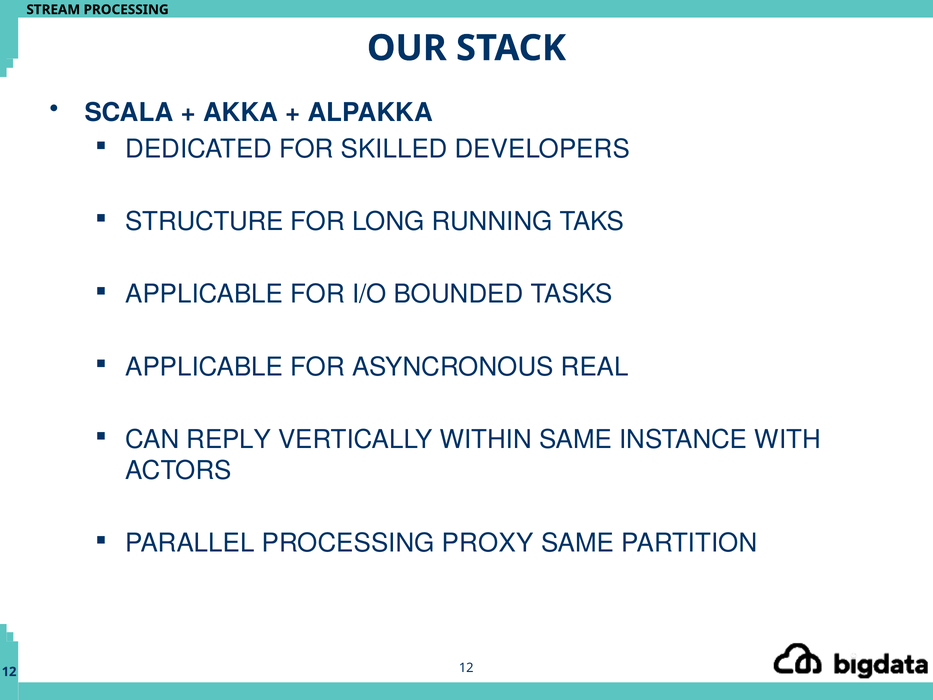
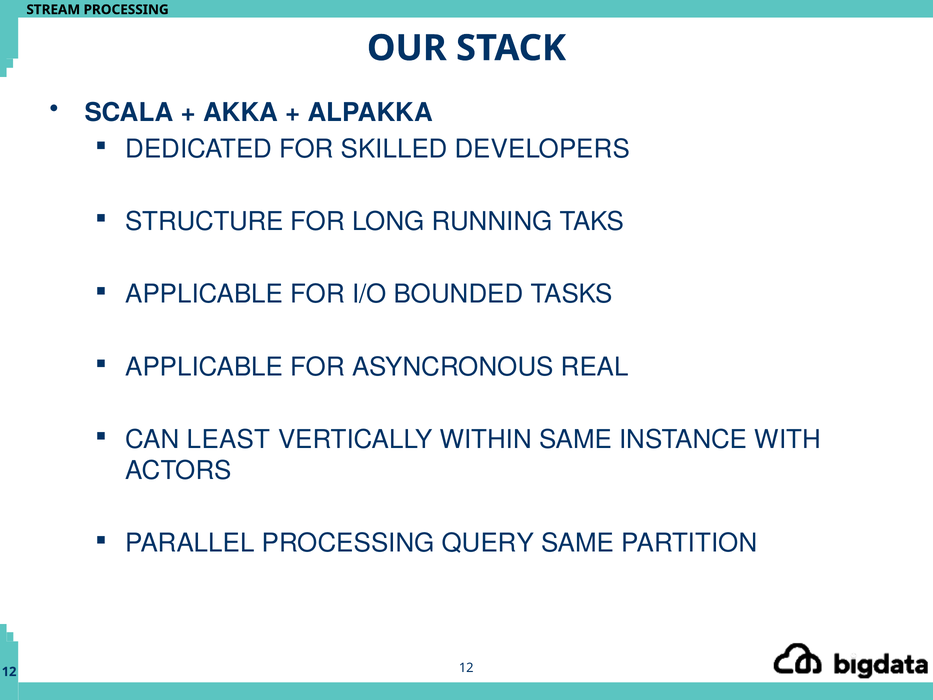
REPLY: REPLY -> LEAST (229, 439)
PROXY: PROXY -> QUERY (488, 543)
